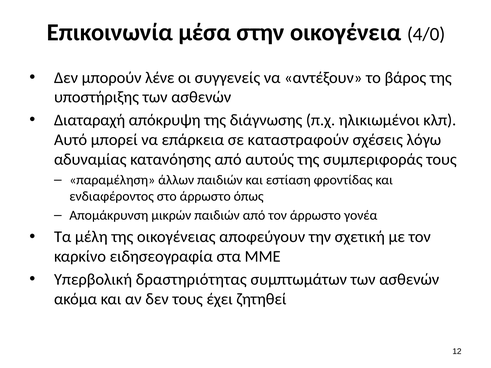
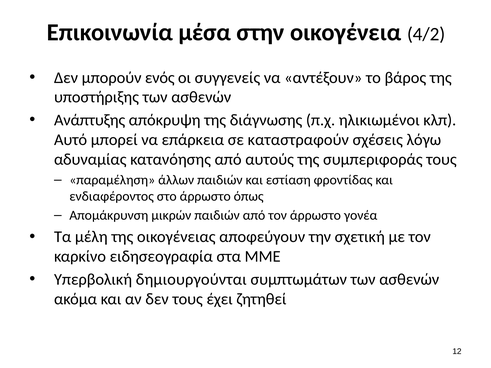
4/0: 4/0 -> 4/2 (426, 34)
λένε: λένε -> ενός (160, 78)
Διαταραχή: Διαταραχή -> Ανάπτυξης (90, 120)
δραστηριότητας: δραστηριότητας -> δημιουργούνται (191, 280)
